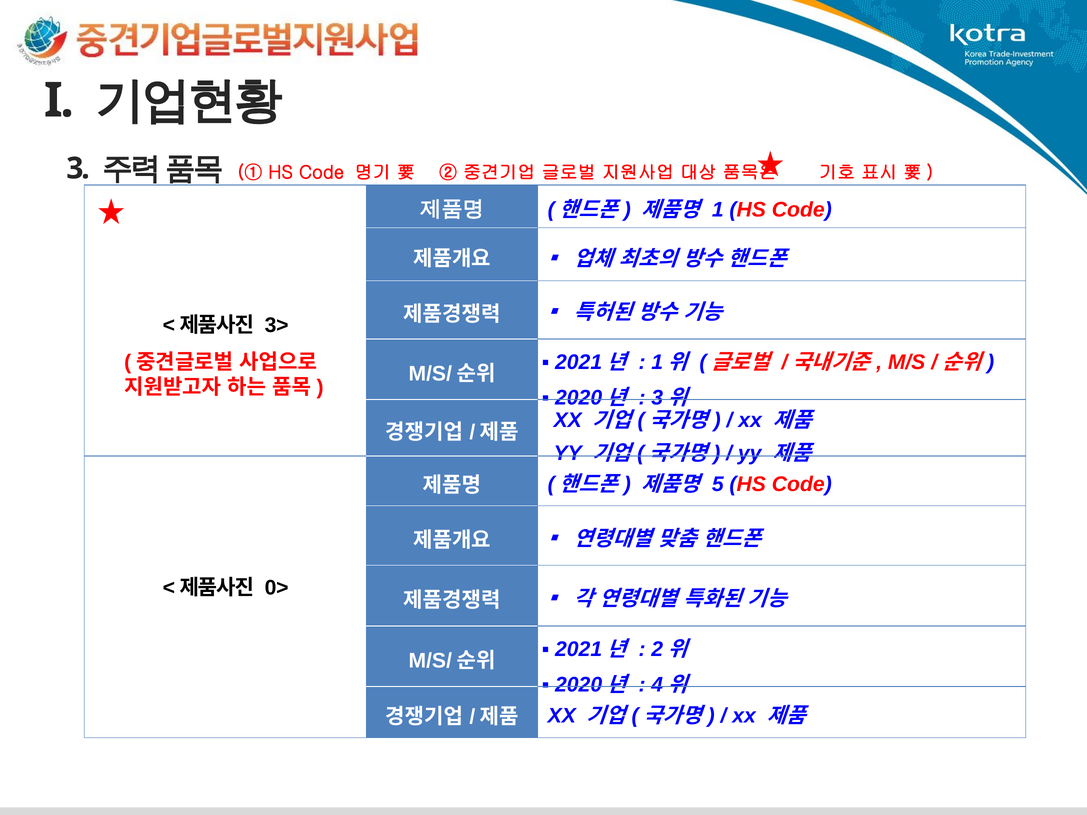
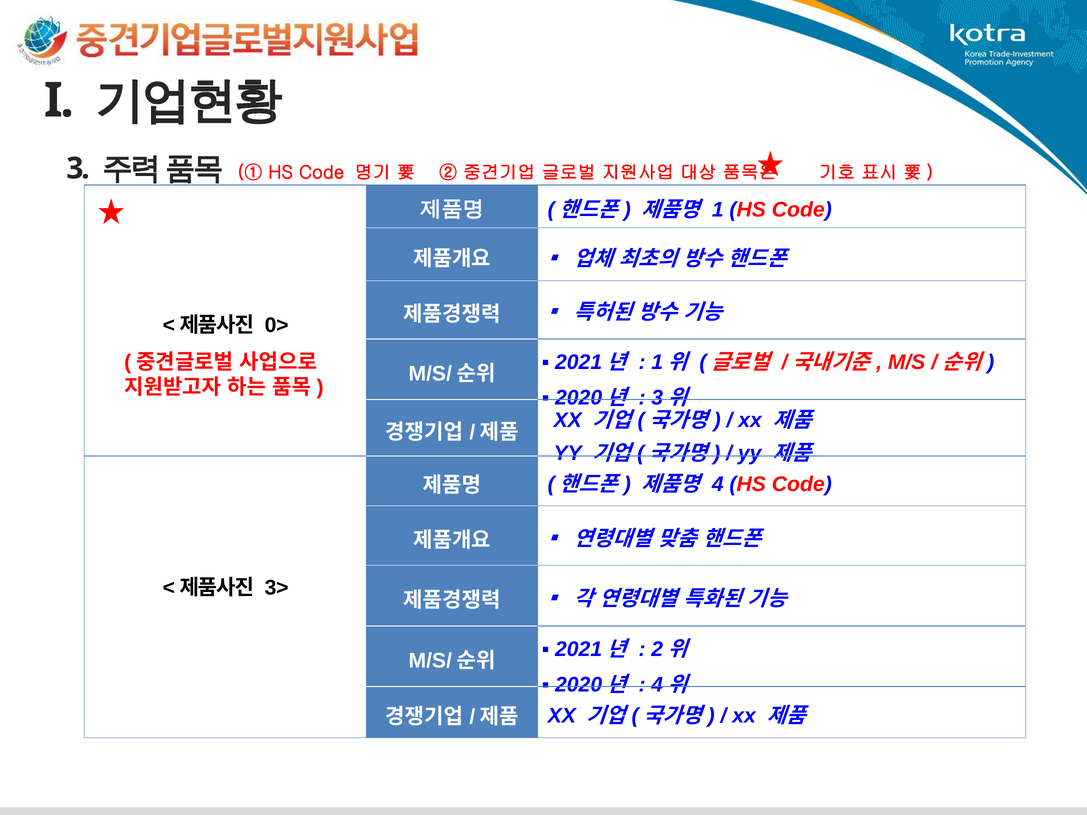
3>: 3> -> 0> (277, 325)
5: 5 -> 4 (718, 484)
0>: 0> -> 3> (277, 588)
